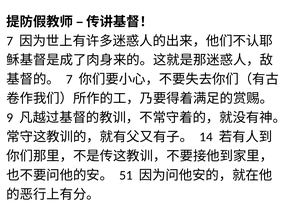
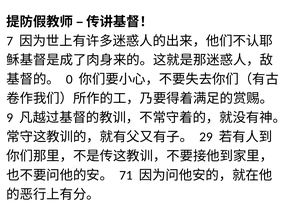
7: 7 -> 0 (69, 79)
14: 14 -> 29 (206, 137)
51: 51 -> 71 (126, 175)
